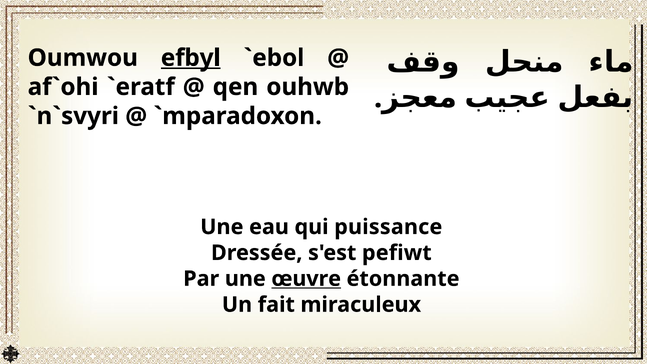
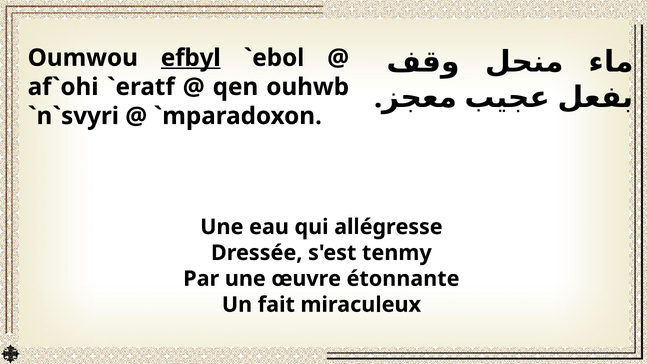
puissance: puissance -> allégresse (388, 227)
pefiwt: pefiwt -> tenmy (397, 253)
œuvre underline: present -> none (306, 279)
